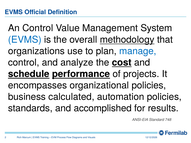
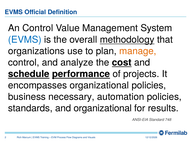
manage colour: blue -> orange (138, 51)
calculated: calculated -> necessary (71, 97)
and accomplished: accomplished -> organizational (103, 108)
